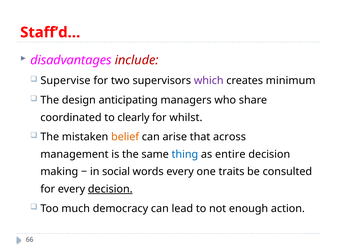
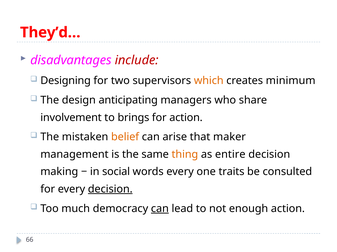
Staff’d…: Staff’d… -> They’d… (50, 33)
Supervise: Supervise -> Designing (66, 81)
which colour: purple -> orange (209, 81)
coordinated: coordinated -> involvement (71, 118)
clearly: clearly -> brings (133, 118)
for whilst: whilst -> action (186, 118)
across: across -> maker (229, 137)
thing colour: blue -> orange (185, 155)
can underline: none -> present (160, 209)
